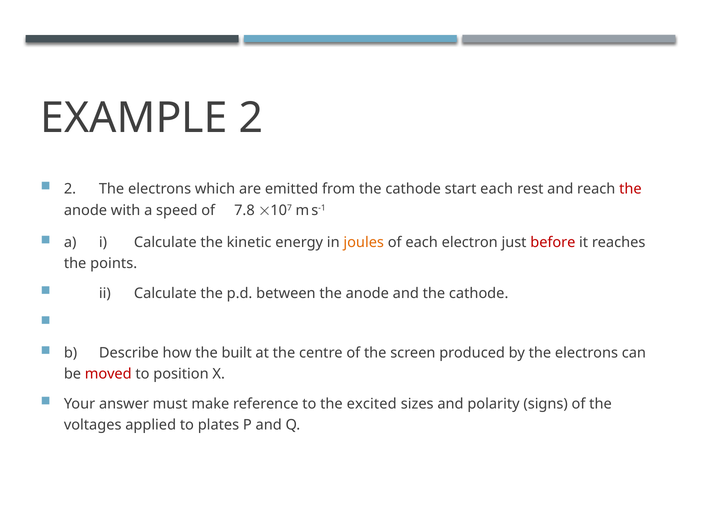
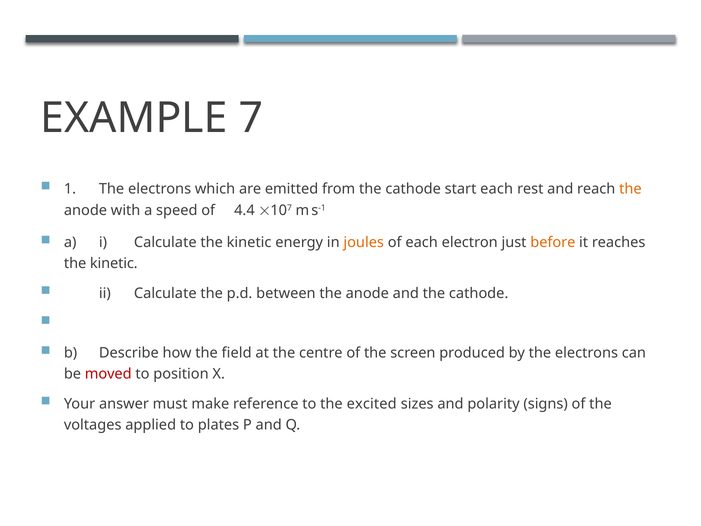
EXAMPLE 2: 2 -> 7 (251, 118)
2: 2 -> 1 (70, 189)
the colour: red -> orange (630, 189)
7.8: 7.8 -> 4.4 (244, 210)
before colour: red -> orange (553, 242)
points: points -> kinetic (114, 263)
built: built -> field (237, 353)
